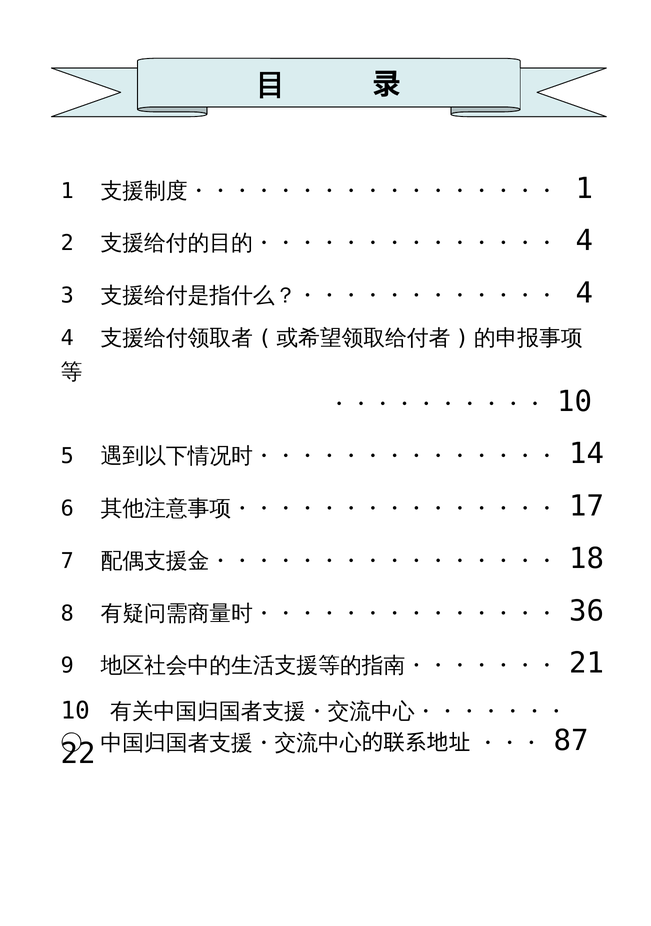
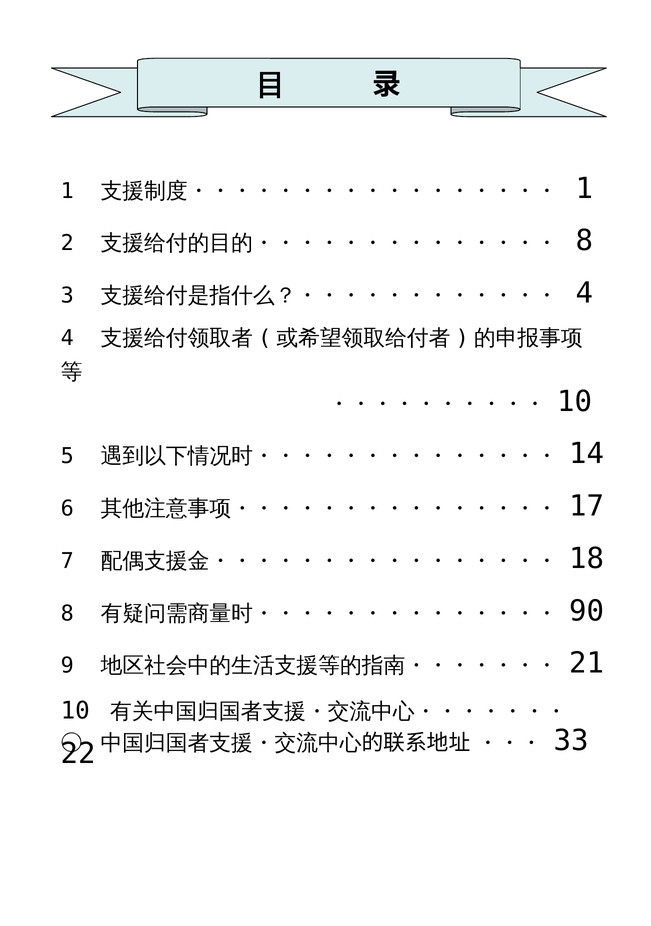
4: 4 -> 8 (584, 241)
36: 36 -> 90 (587, 610)
87: 87 -> 33 (571, 740)
